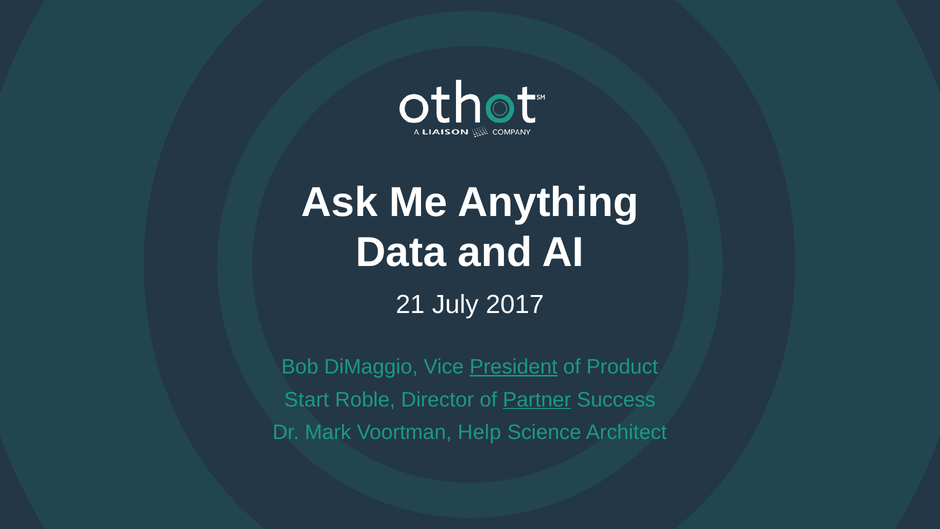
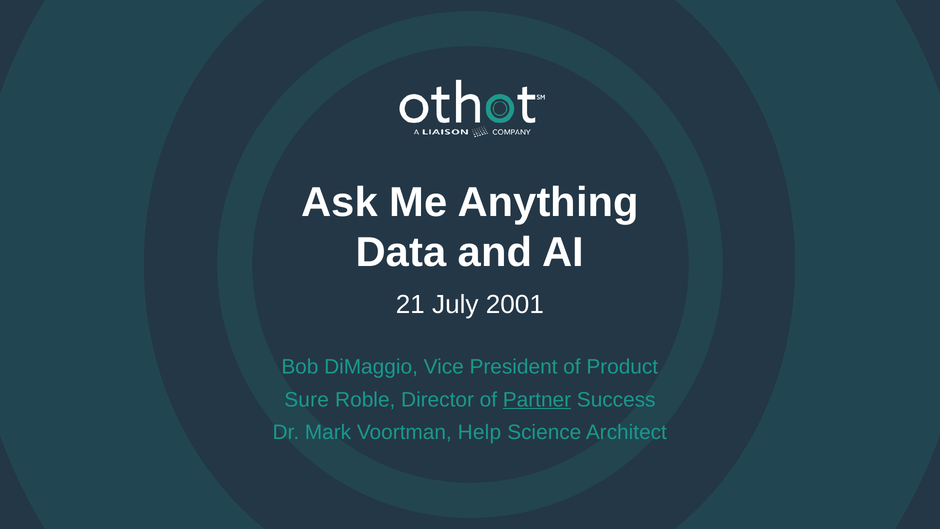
2017: 2017 -> 2001 (515, 304)
President underline: present -> none (514, 367)
Start: Start -> Sure (307, 399)
